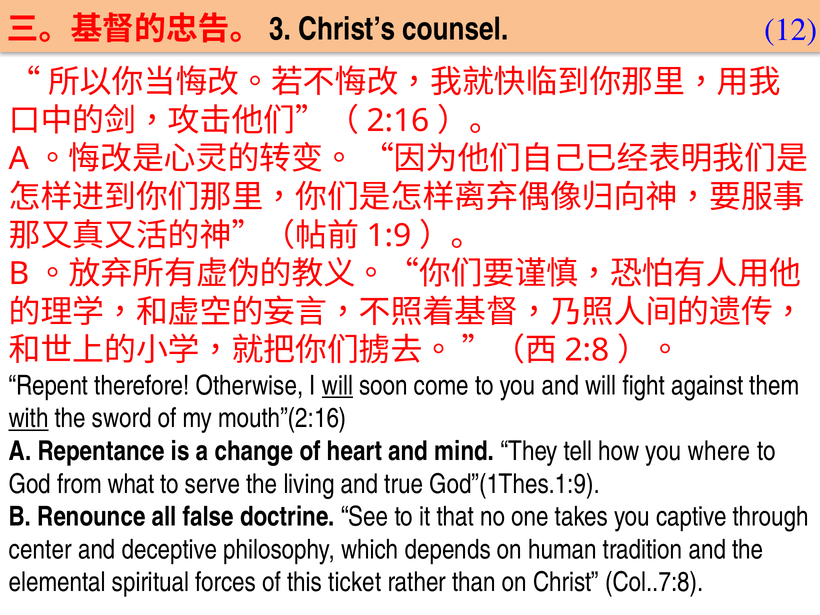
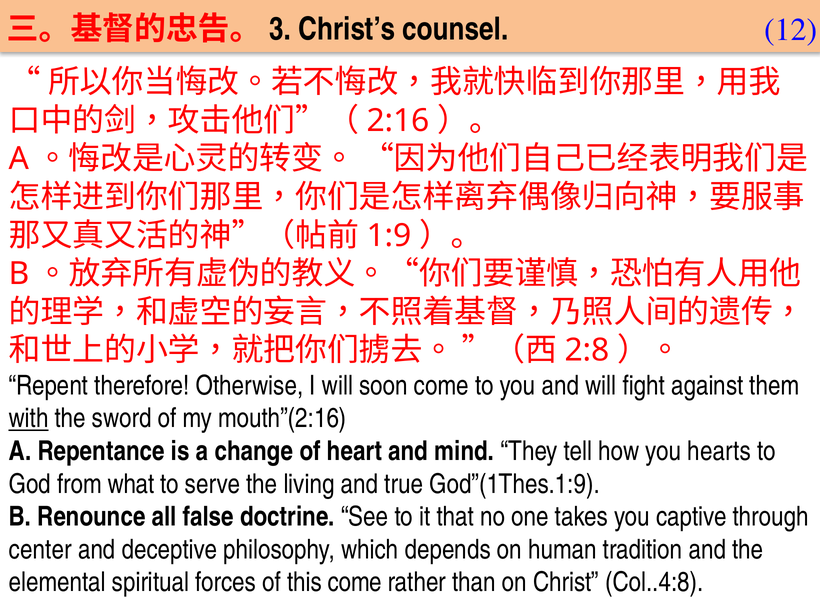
will underline: present -> none (337, 386)
where: where -> hearts (719, 451)
this ticket: ticket -> come (355, 582)
Col..7:8: Col..7:8 -> Col..4:8 (654, 582)
